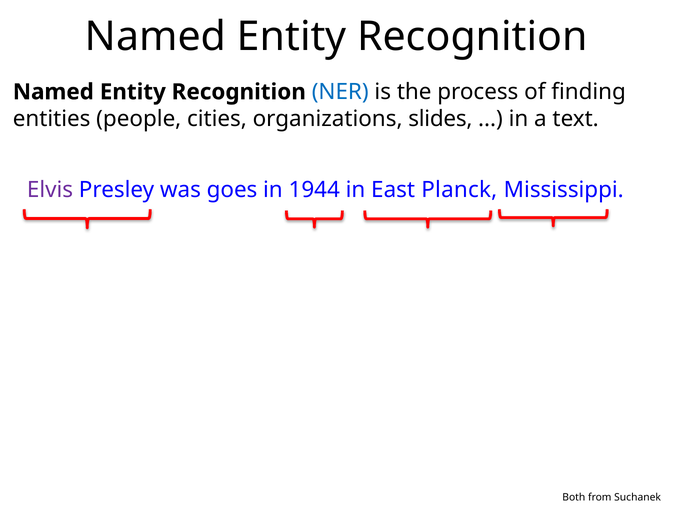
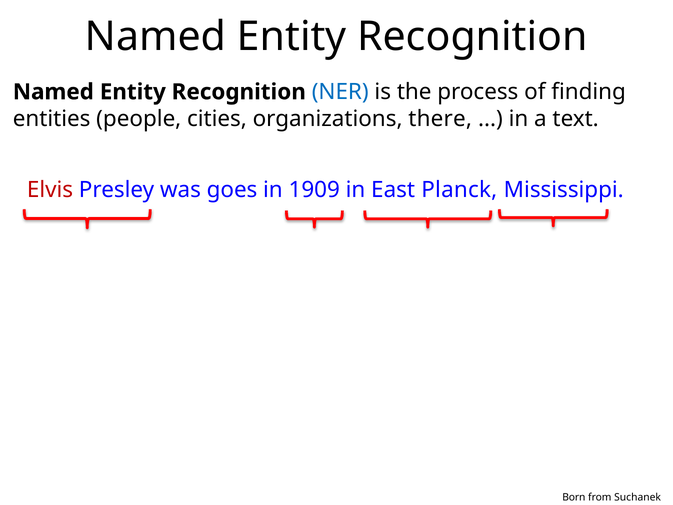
slides: slides -> there (440, 119)
Elvis colour: purple -> red (50, 190)
1944: 1944 -> 1909 (314, 190)
Both: Both -> Born (574, 497)
